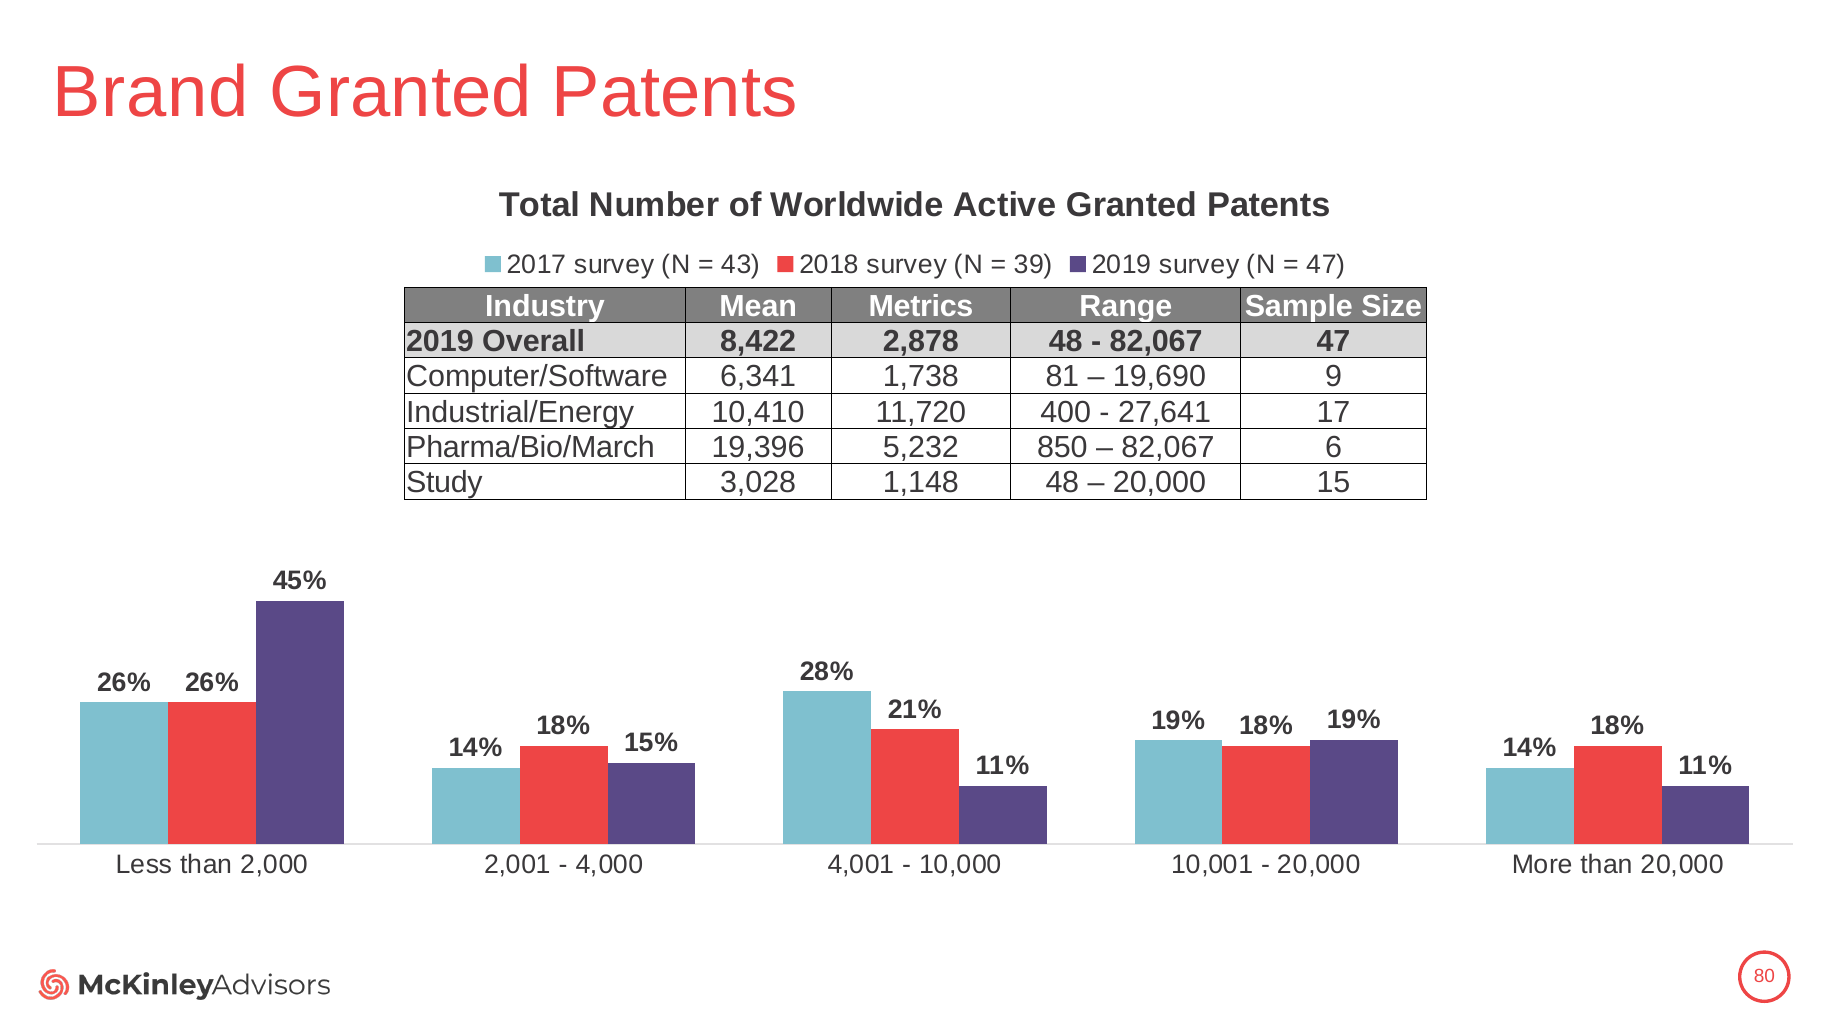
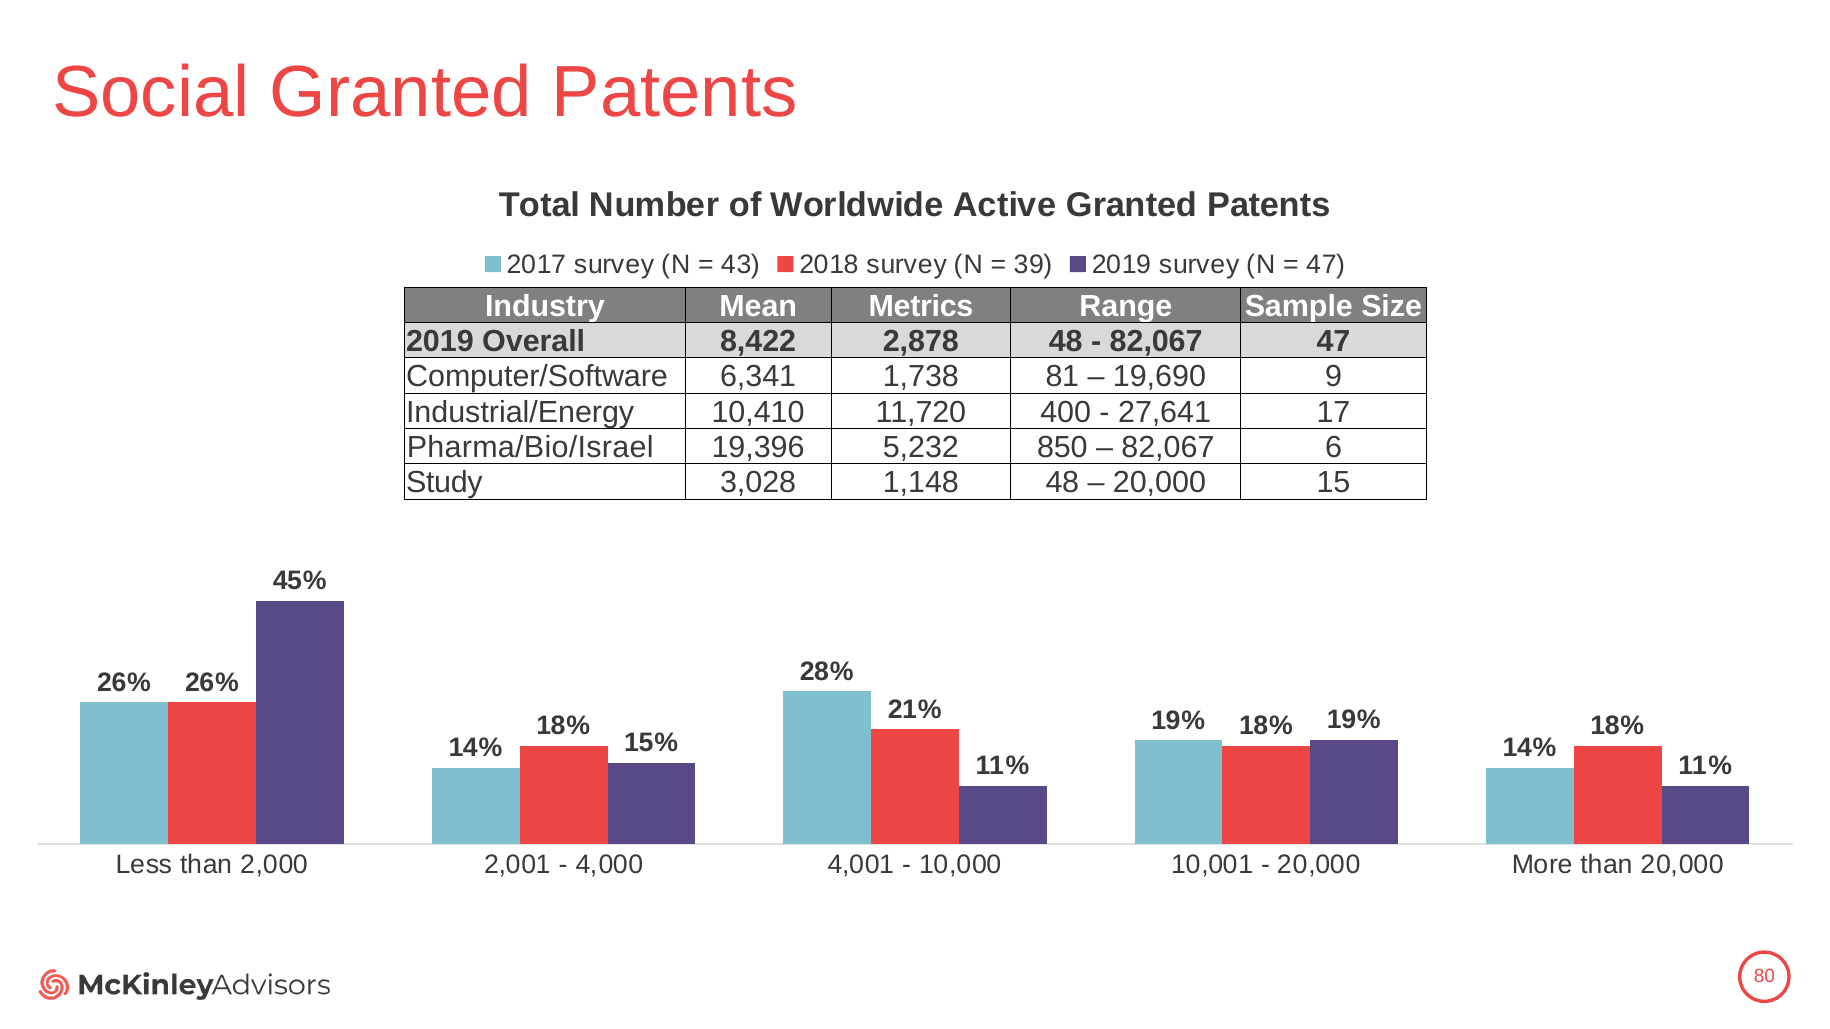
Brand: Brand -> Social (151, 92)
Pharma/Bio/March: Pharma/Bio/March -> Pharma/Bio/Israel (530, 448)
